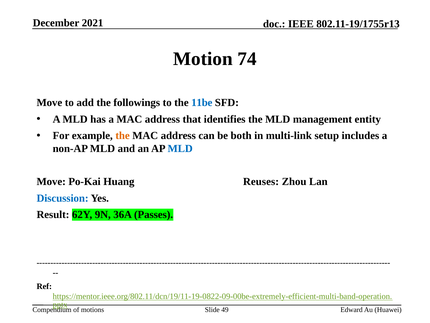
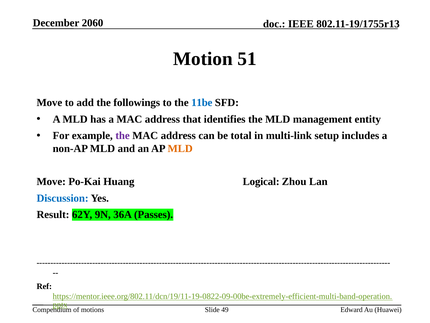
2021: 2021 -> 2060 (93, 23)
74: 74 -> 51 (247, 59)
the colour: orange -> purple (123, 136)
both: both -> total (241, 136)
MLD colour: blue -> orange (180, 148)
Reuses: Reuses -> Logical (261, 181)
